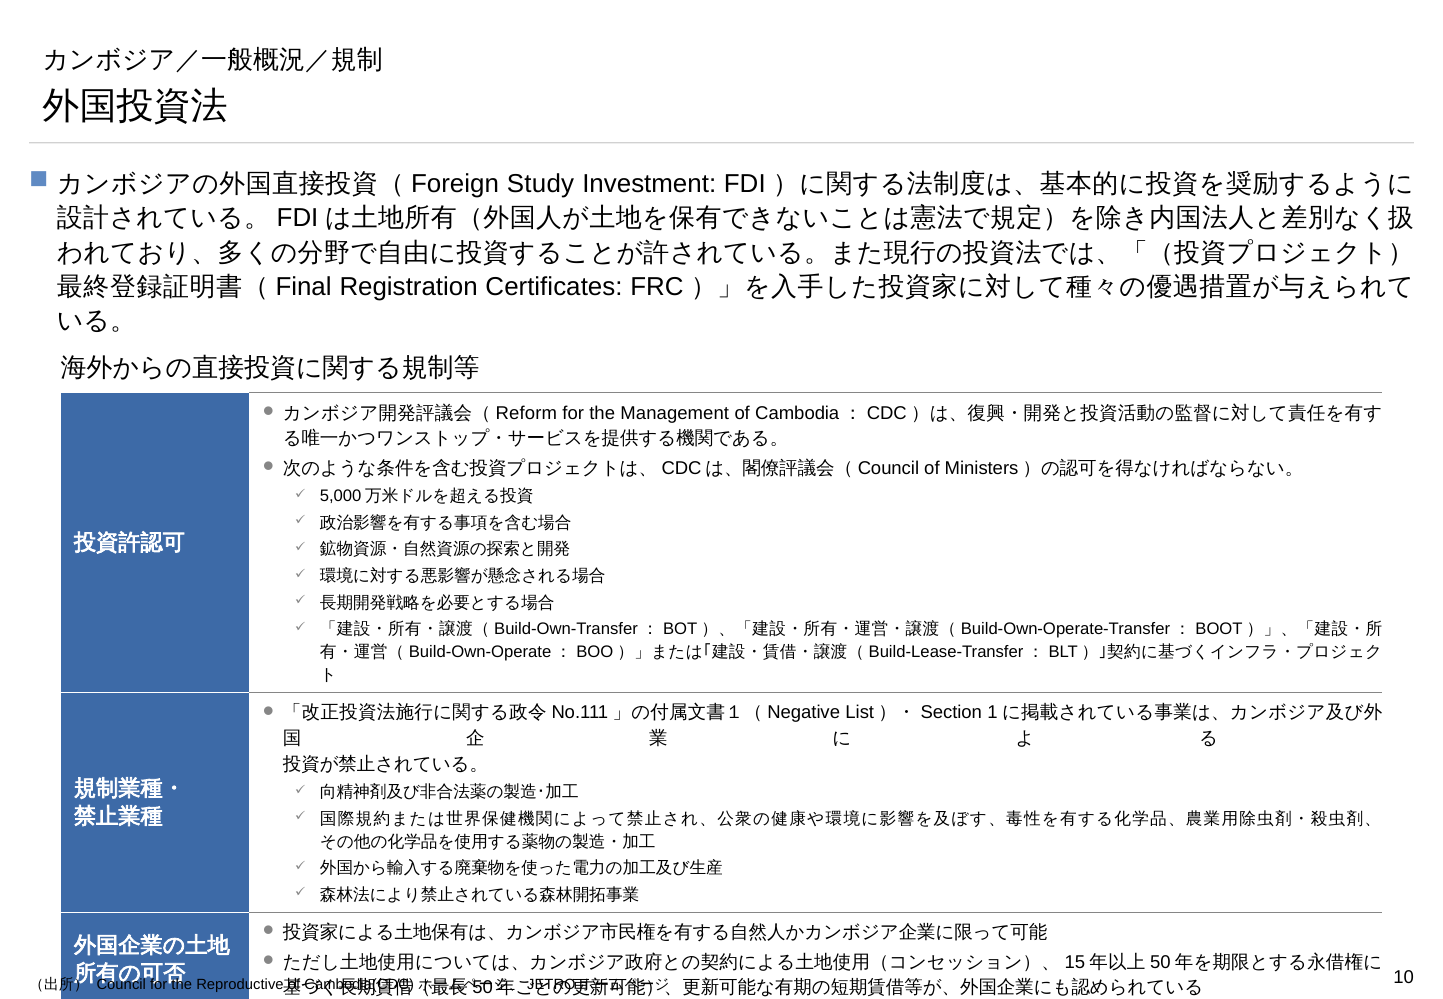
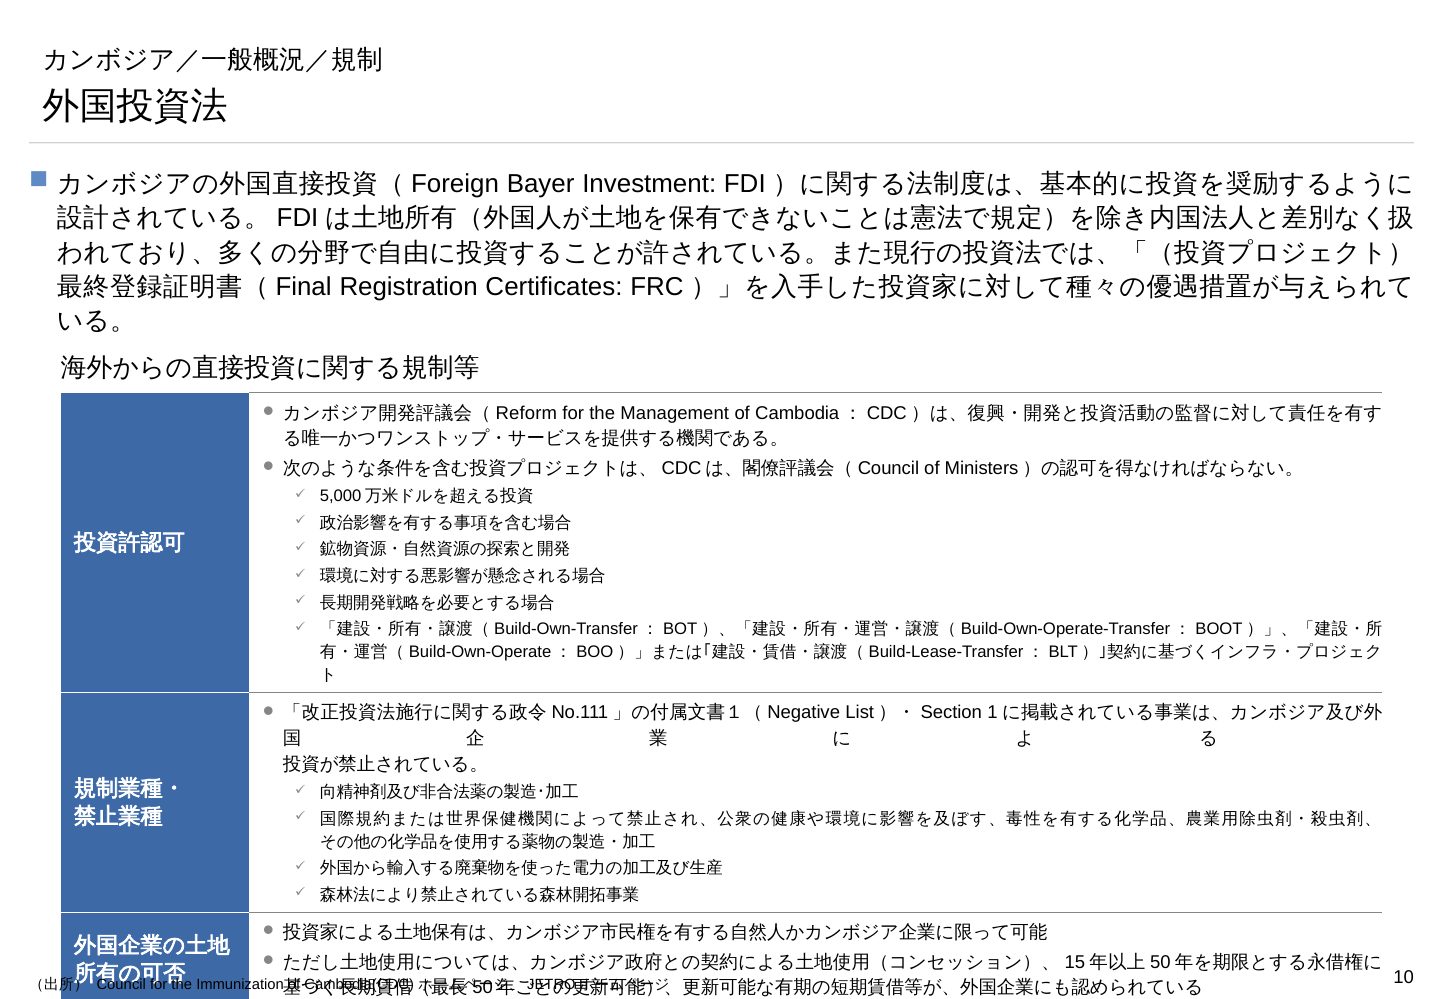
Study: Study -> Bayer (541, 184)
Reproductive: Reproductive -> Immunization (240, 985)
